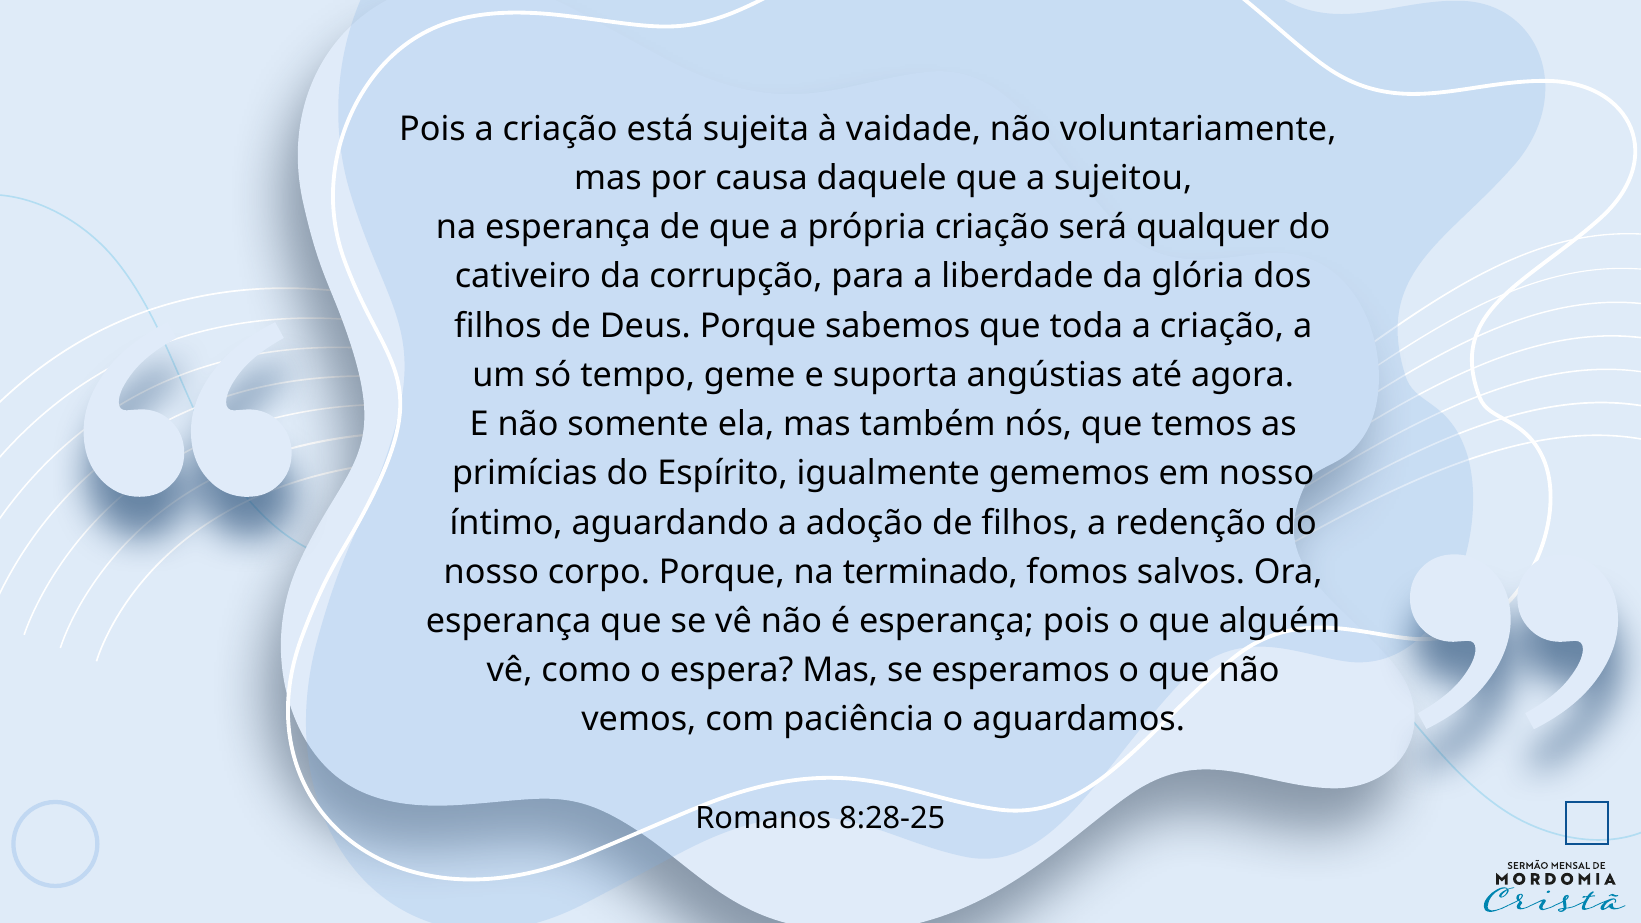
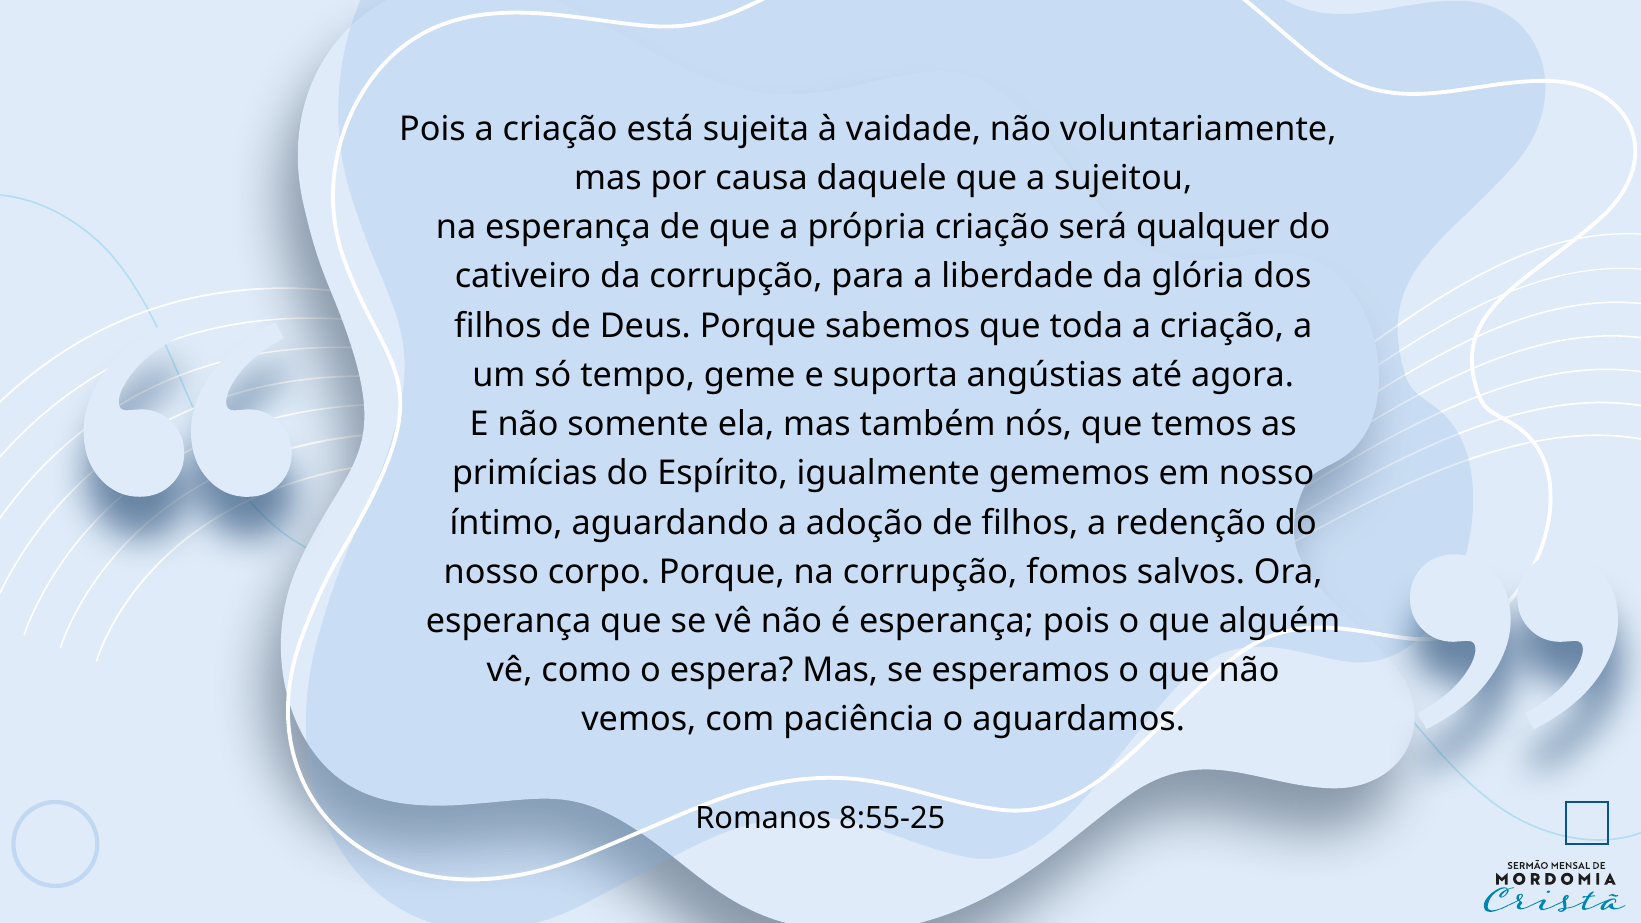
na terminado: terminado -> corrupção (930, 572)
8:28-25: 8:28-25 -> 8:55-25 (892, 818)
